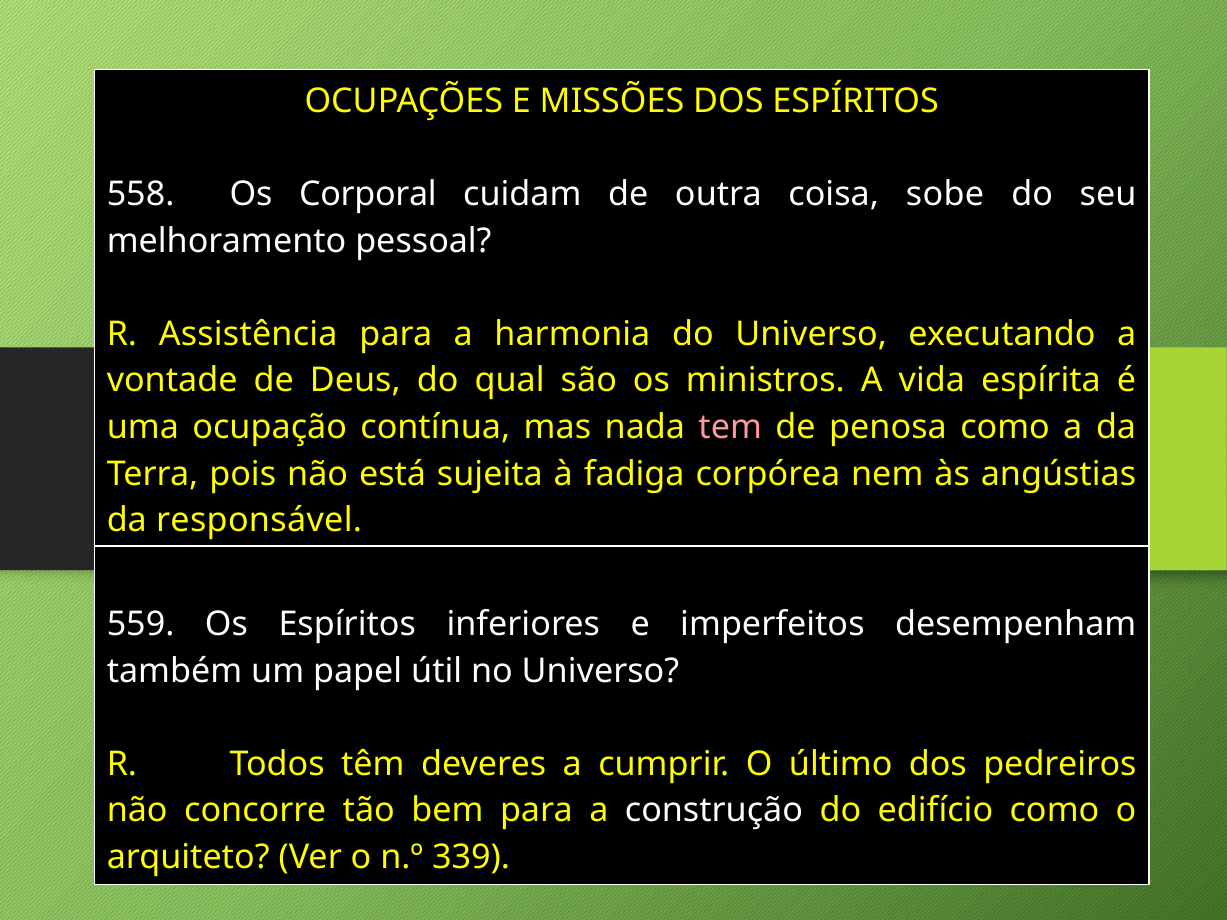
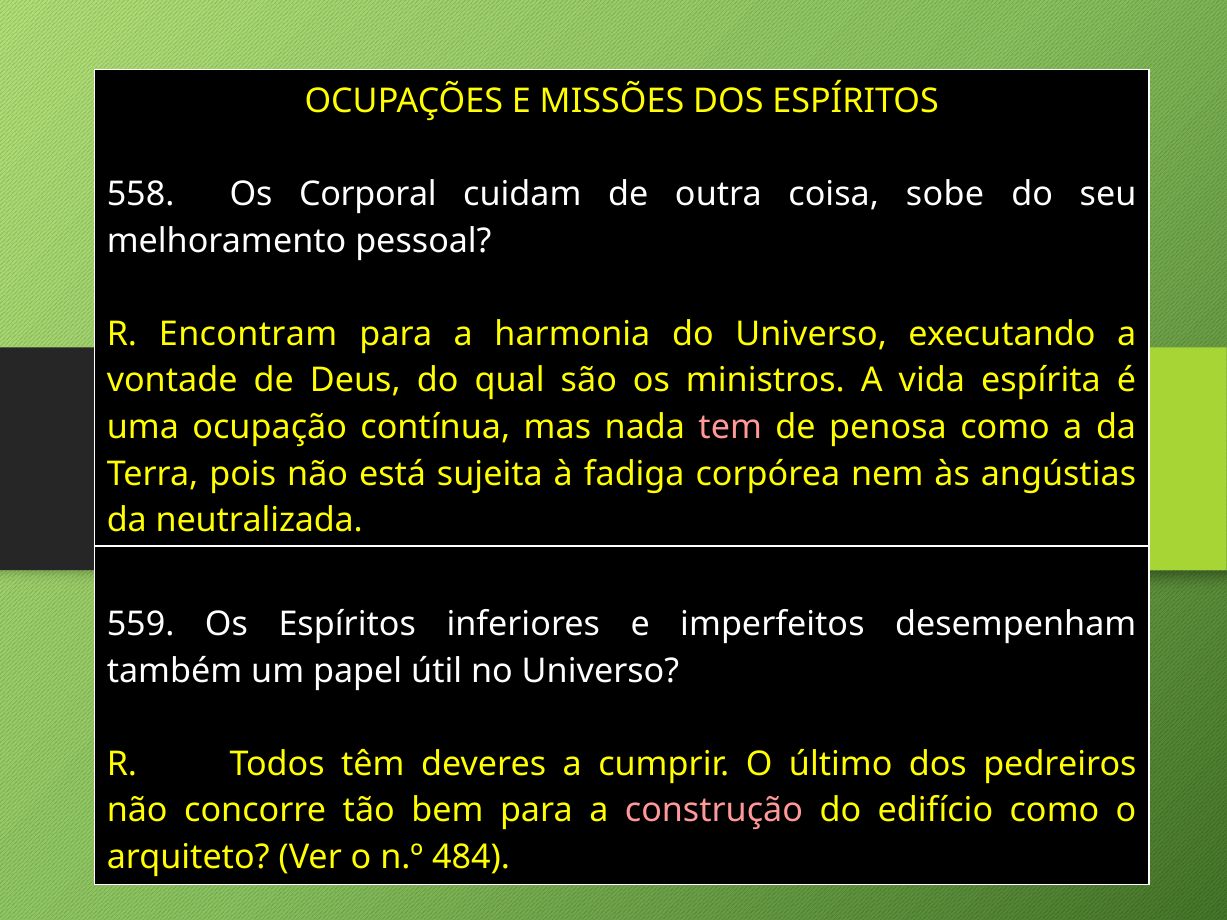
Assistência: Assistência -> Encontram (248, 334)
responsável: responsável -> neutralizada (259, 521)
construção colour: white -> pink (714, 811)
339: 339 -> 484 (471, 857)
